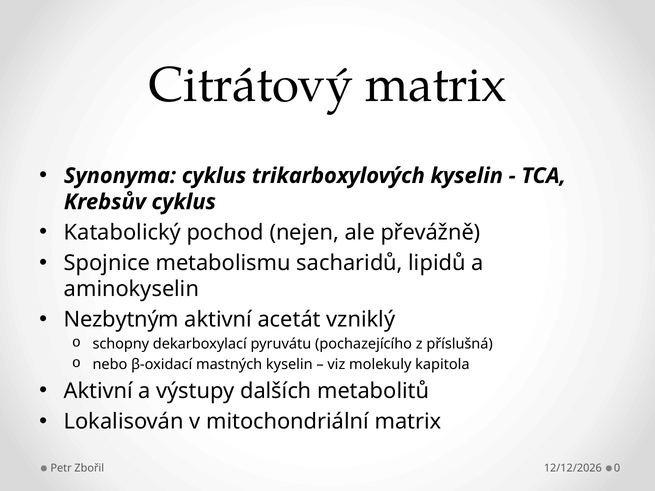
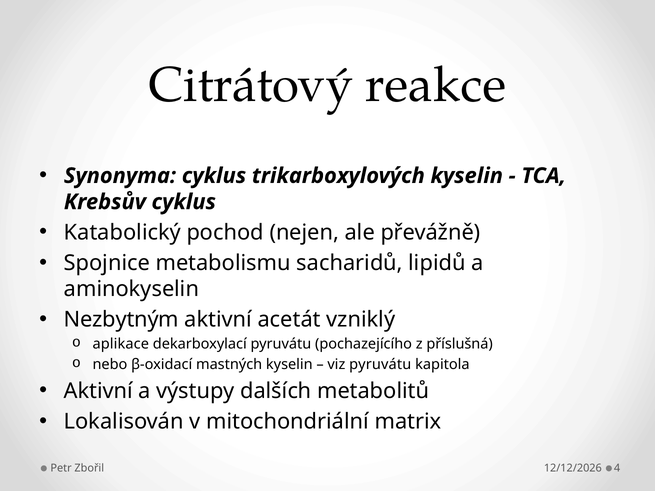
Citrátový matrix: matrix -> reakce (436, 85)
schopny: schopny -> aplikace (121, 344)
viz molekuly: molekuly -> pyruvátu (380, 364)
0: 0 -> 4 (617, 468)
